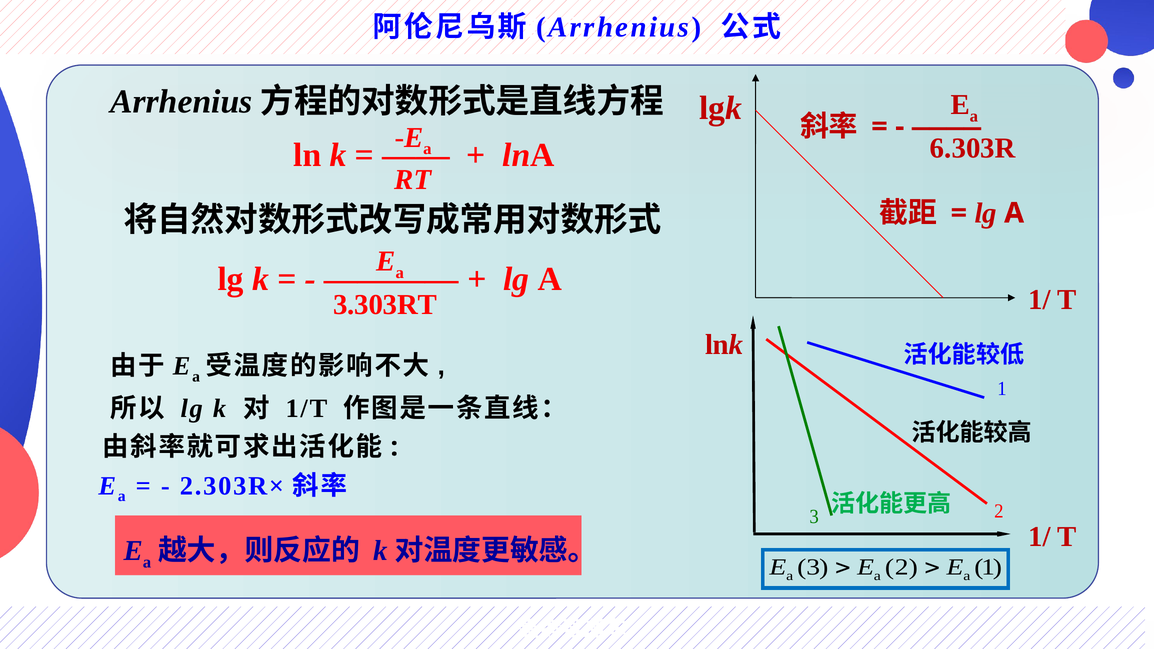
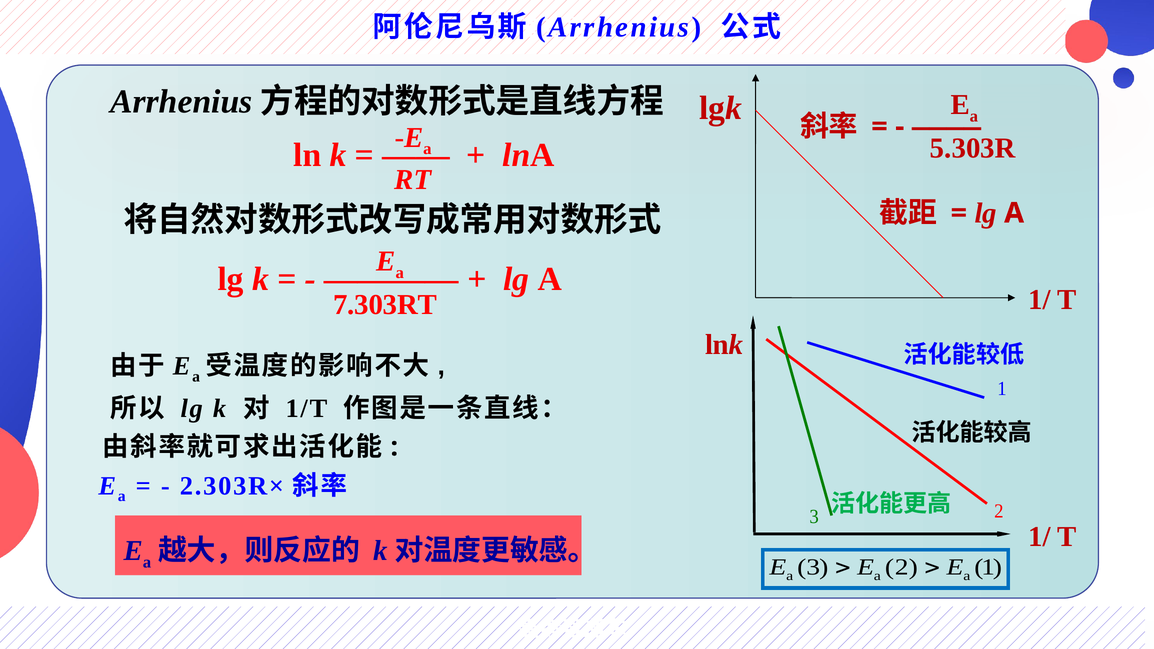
6.303R: 6.303R -> 5.303R (973, 148)
3.303RT: 3.303RT -> 7.303RT (385, 305)
